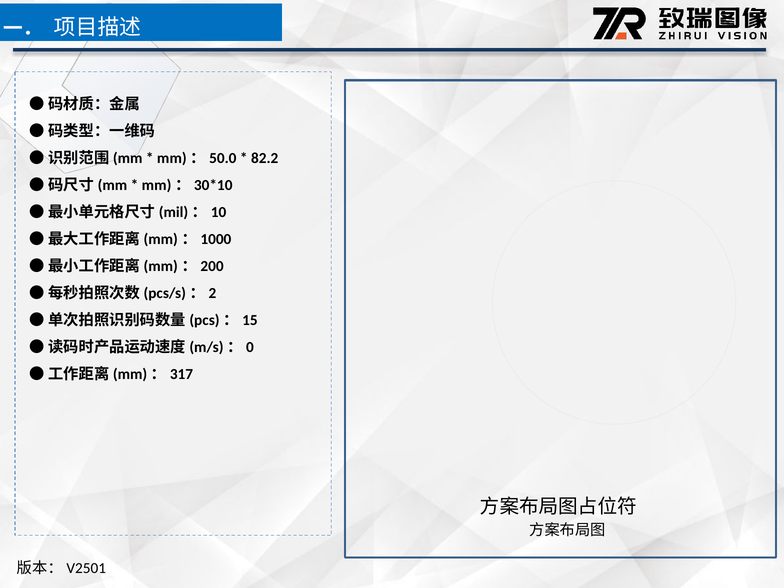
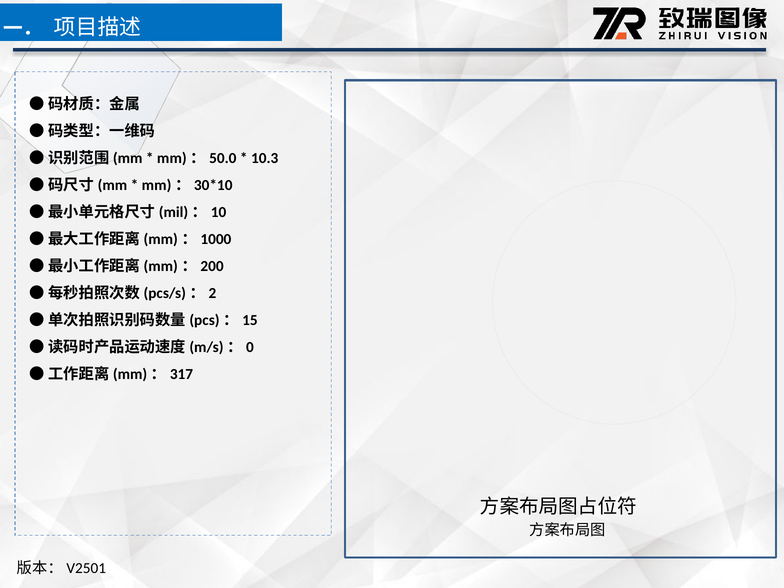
82.2: 82.2 -> 10.3 (265, 158)
